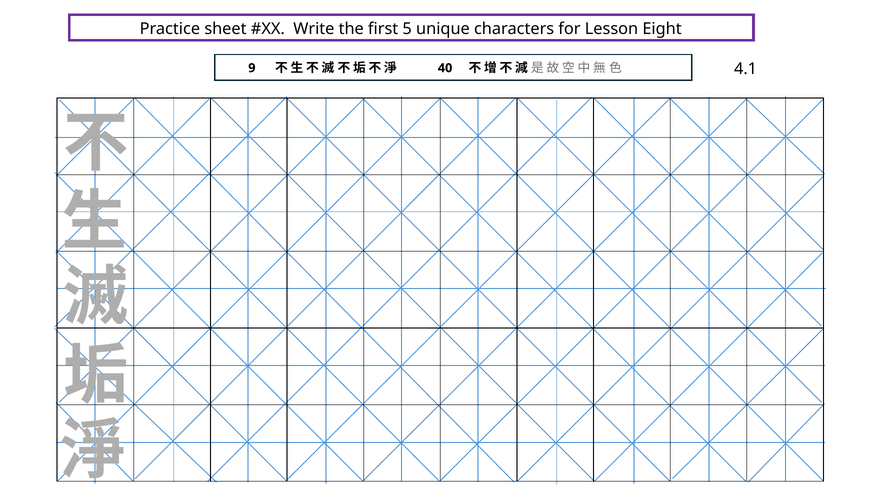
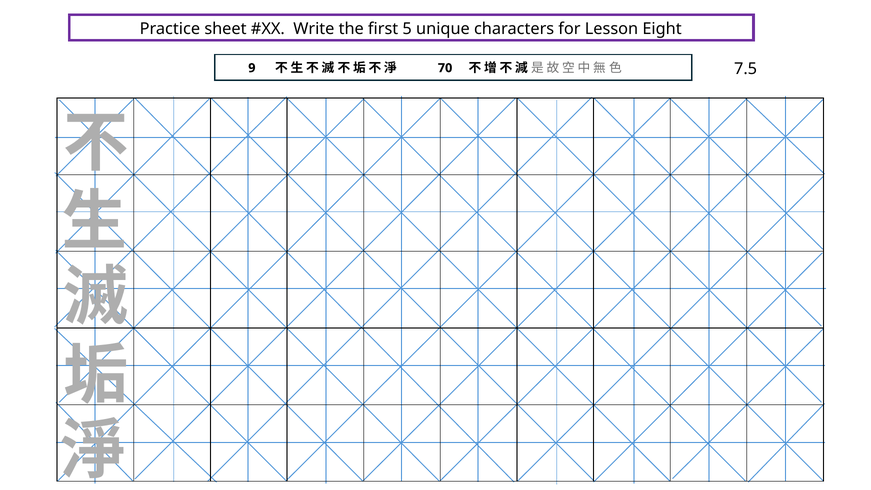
40: 40 -> 70 (445, 68)
4.1: 4.1 -> 7.5 (746, 69)
